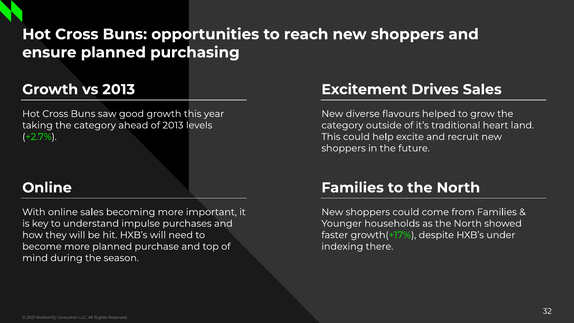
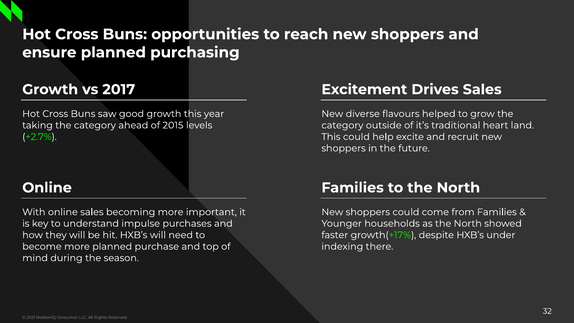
vs 2013: 2013 -> 2017 (119, 89)
of 2013: 2013 -> 2015 (173, 125)
